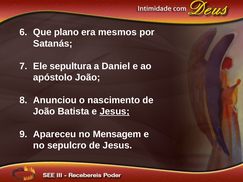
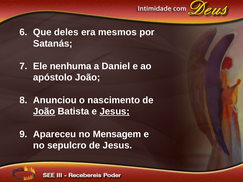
plano: plano -> deles (66, 32)
sepultura: sepultura -> nenhuma (71, 66)
João underline: none -> present (44, 112)
